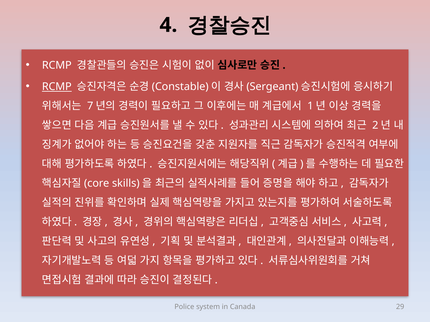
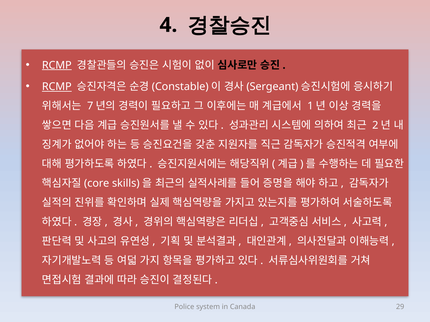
RCMP underline: none -> present (57, 65)
